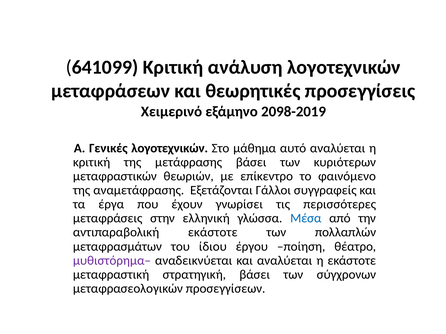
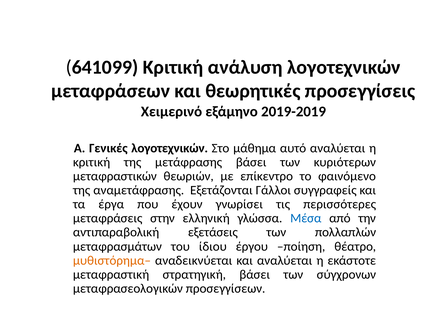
2098-2019: 2098-2019 -> 2019-2019 (294, 112)
αντιπαραβολική εκάστοτε: εκάστοτε -> εξετάσεις (213, 233)
μυθιστόρημα– colour: purple -> orange (112, 261)
